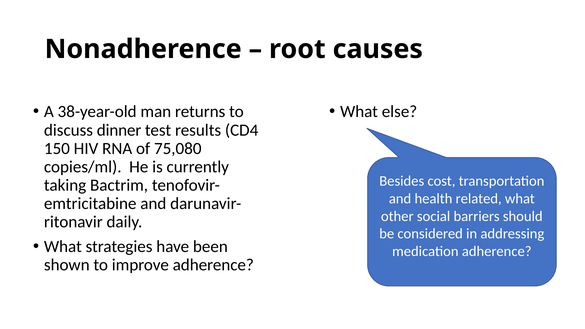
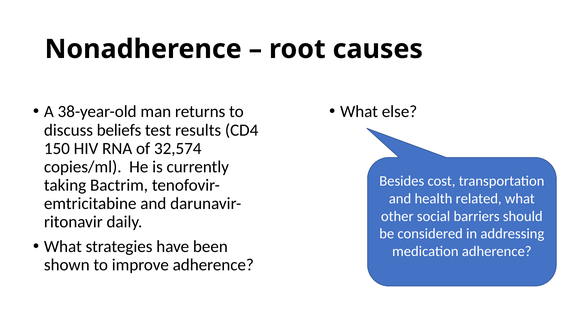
dinner: dinner -> beliefs (119, 130)
75,080: 75,080 -> 32,574 (178, 148)
